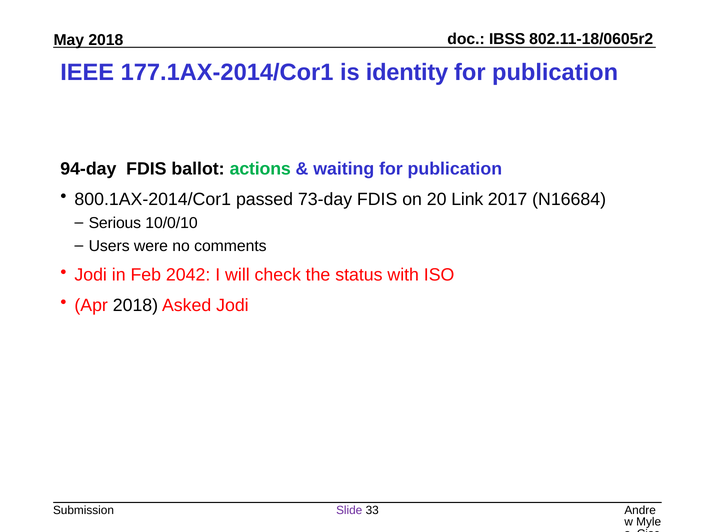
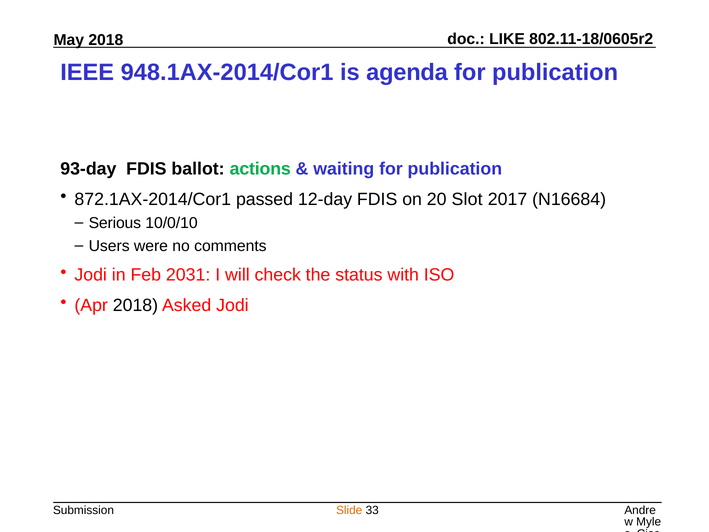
IBSS: IBSS -> LIKE (507, 39)
177.1AX-2014/Cor1: 177.1AX-2014/Cor1 -> 948.1AX-2014/Cor1 (227, 73)
identity: identity -> agenda (407, 73)
94-day: 94-day -> 93-day (88, 169)
800.1AX-2014/Cor1: 800.1AX-2014/Cor1 -> 872.1AX-2014/Cor1 (153, 199)
73-day: 73-day -> 12-day (325, 199)
Link: Link -> Slot (467, 199)
2042: 2042 -> 2031 (188, 275)
Slide colour: purple -> orange (349, 510)
